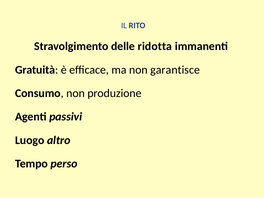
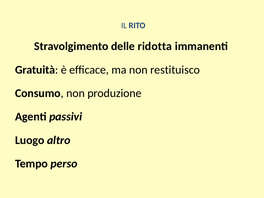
garantisce: garantisce -> restituisco (175, 70)
